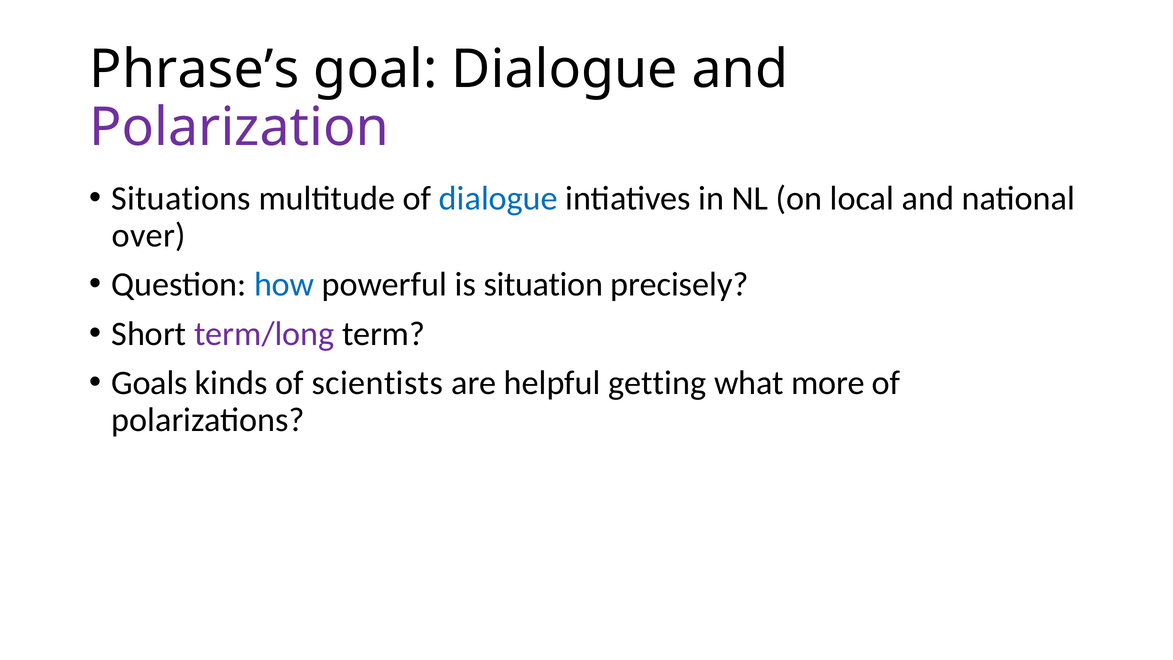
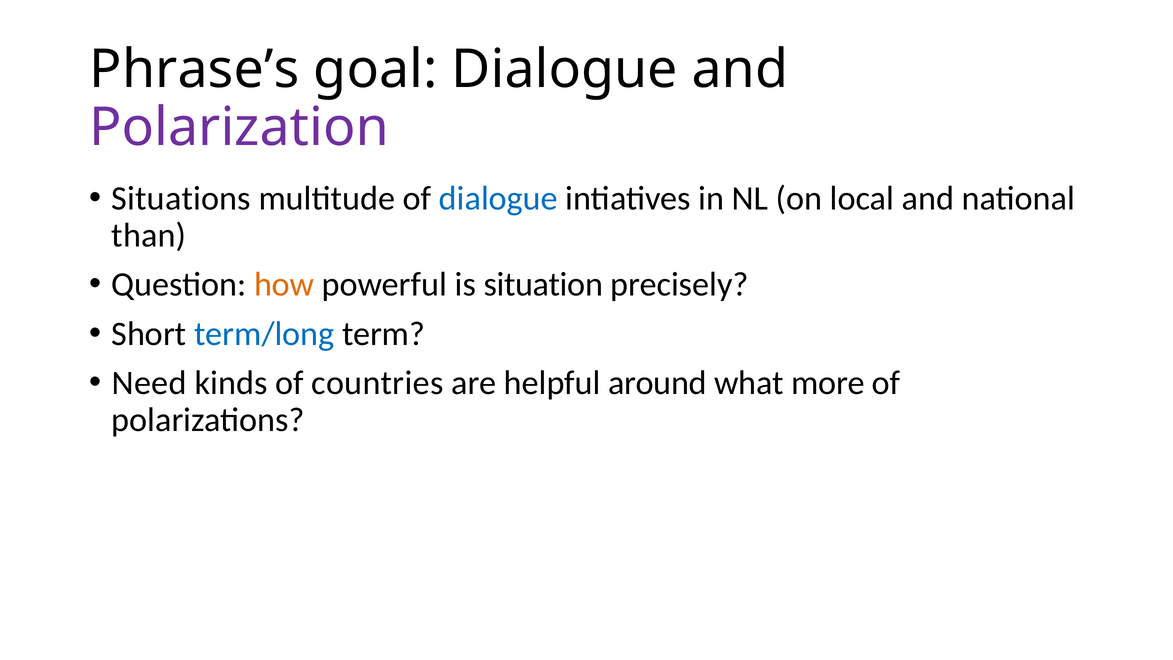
over: over -> than (149, 235)
how colour: blue -> orange (284, 284)
term/long colour: purple -> blue (264, 334)
Goals: Goals -> Need (149, 383)
scientists: scientists -> countries (377, 383)
getting: getting -> around (657, 383)
